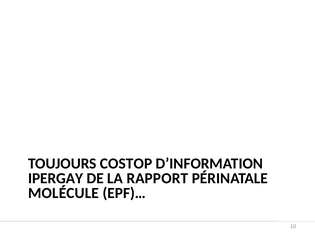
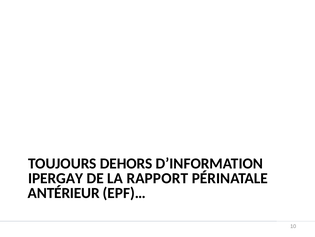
COSTOP: COSTOP -> DEHORS (126, 163)
MOLÉCULE: MOLÉCULE -> ANTÉRIEUR (64, 192)
